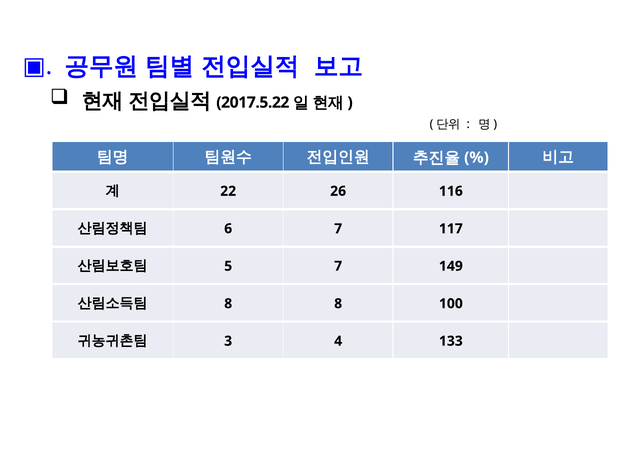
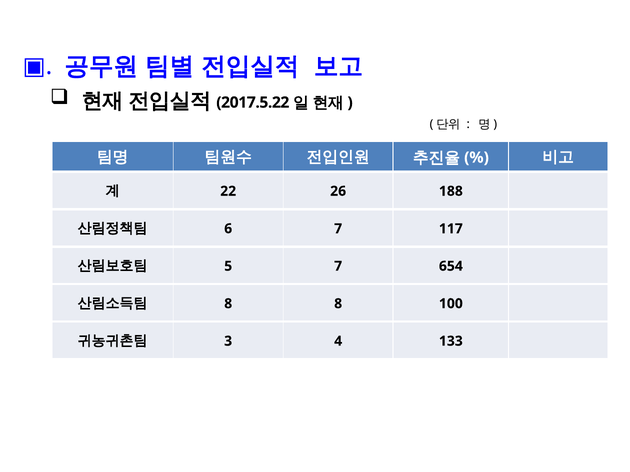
116: 116 -> 188 (451, 191)
149: 149 -> 654 (451, 266)
